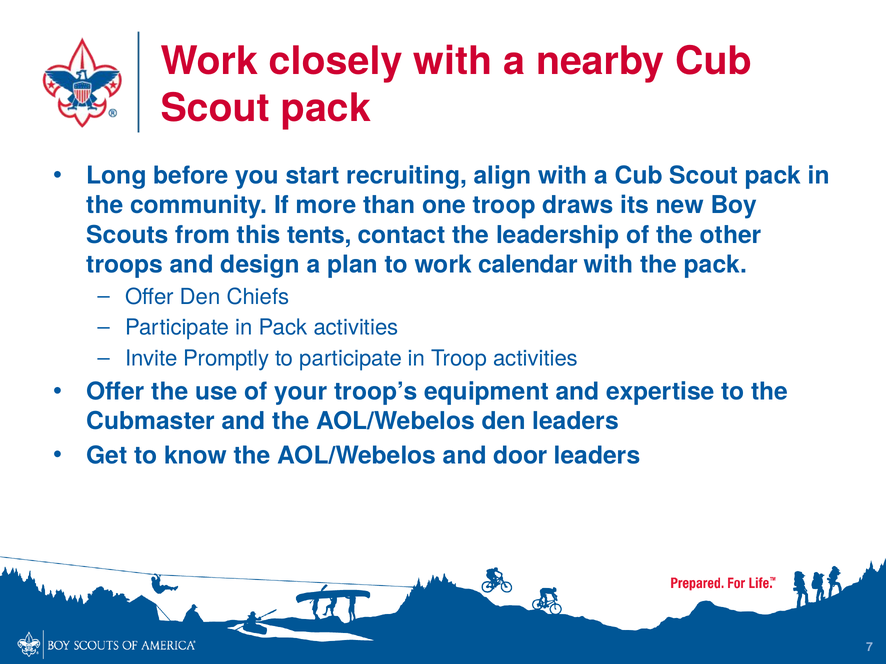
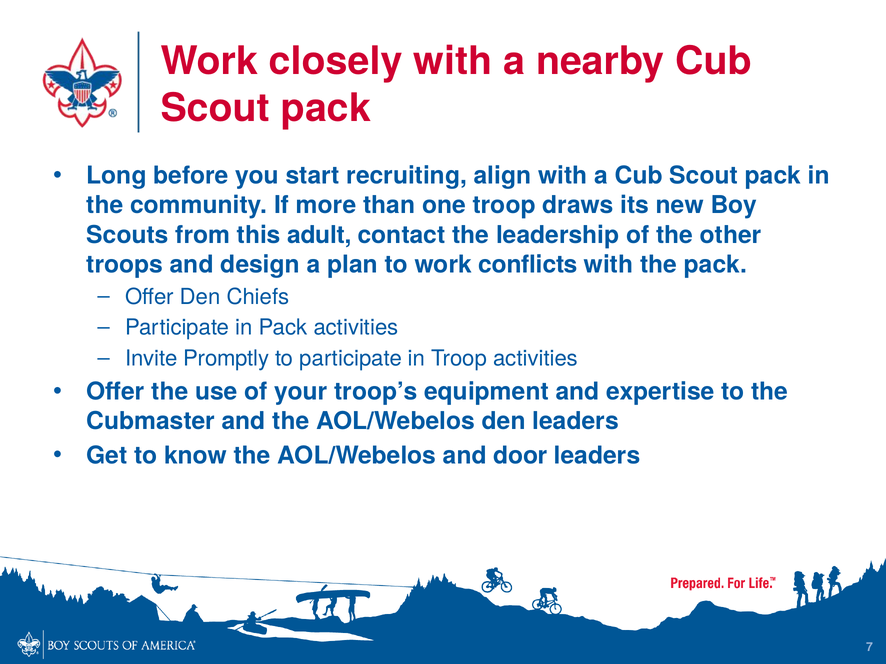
tents: tents -> adult (319, 235)
calendar: calendar -> conflicts (528, 265)
